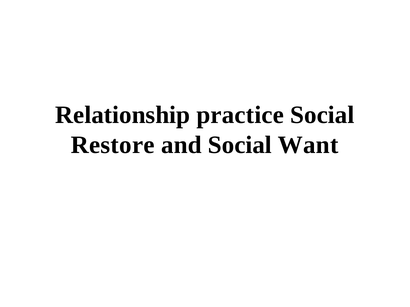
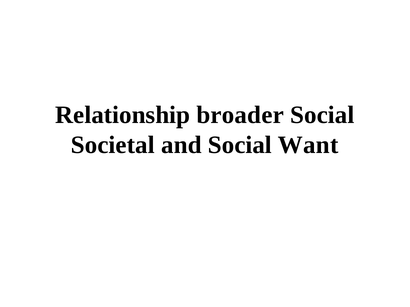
practice: practice -> broader (240, 115)
Restore: Restore -> Societal (113, 145)
